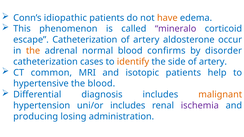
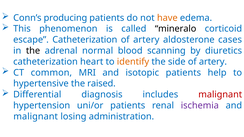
idiopathic: idiopathic -> producing (65, 18)
mineralo colour: purple -> black (176, 29)
occur: occur -> cases (230, 40)
the colour: orange -> black (33, 51)
confirms: confirms -> scanning (166, 51)
disorder: disorder -> diuretics (224, 51)
cases: cases -> heart (92, 62)
the blood: blood -> raised (101, 84)
malignant colour: orange -> red (220, 95)
uni/or includes: includes -> patients (128, 106)
producing: producing -> malignant (36, 117)
